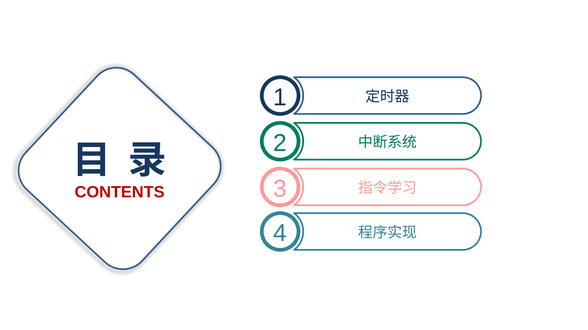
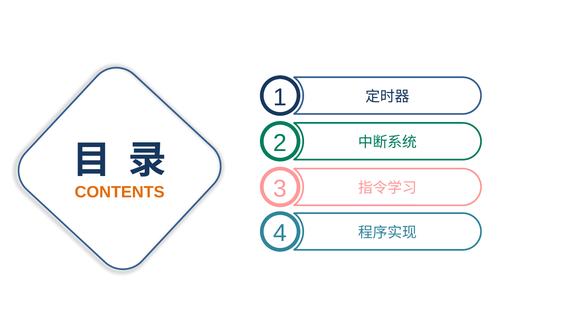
CONTENTS colour: red -> orange (120, 193)
